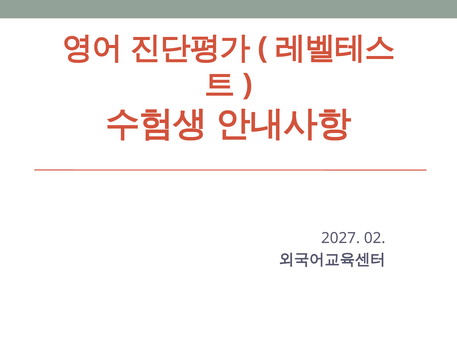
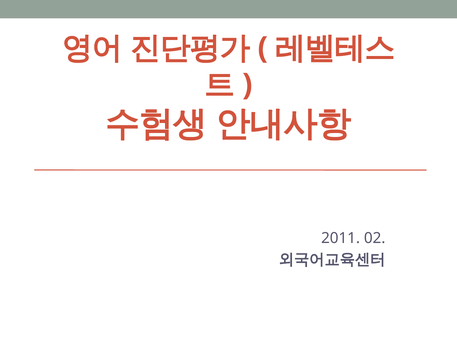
2027: 2027 -> 2011 (341, 238)
